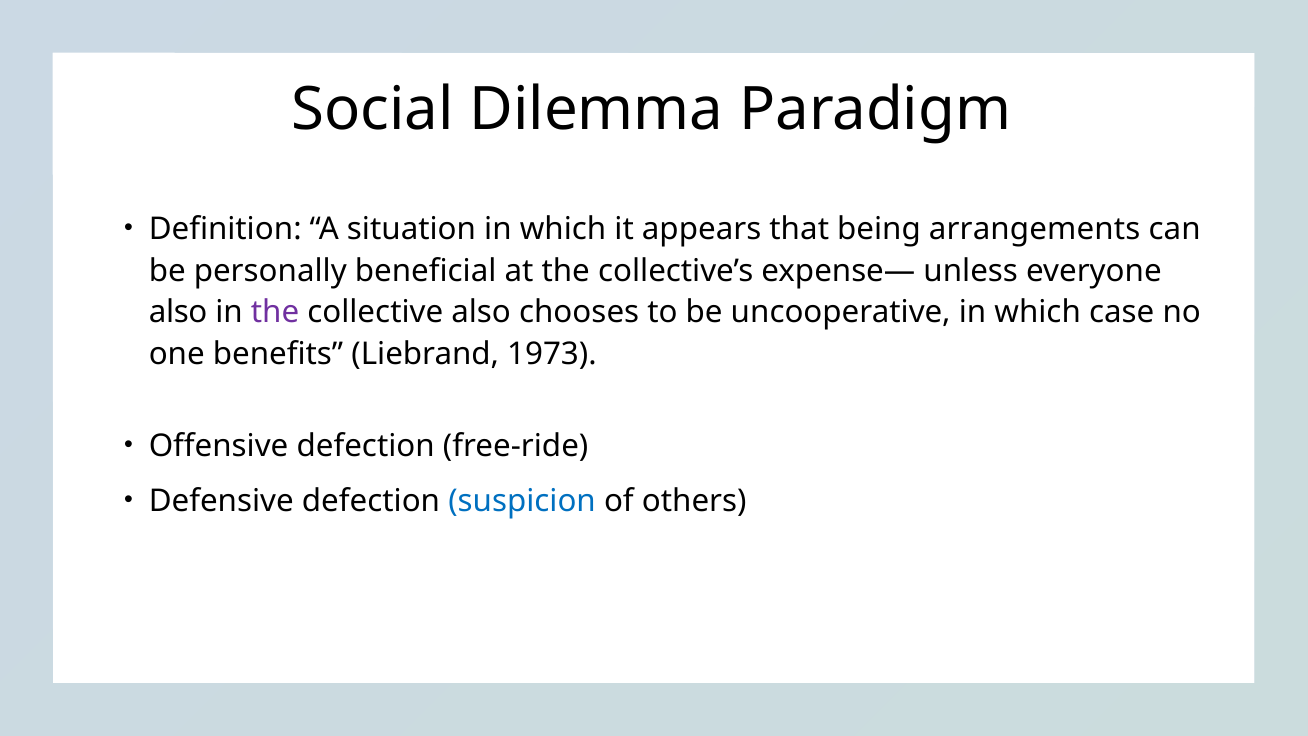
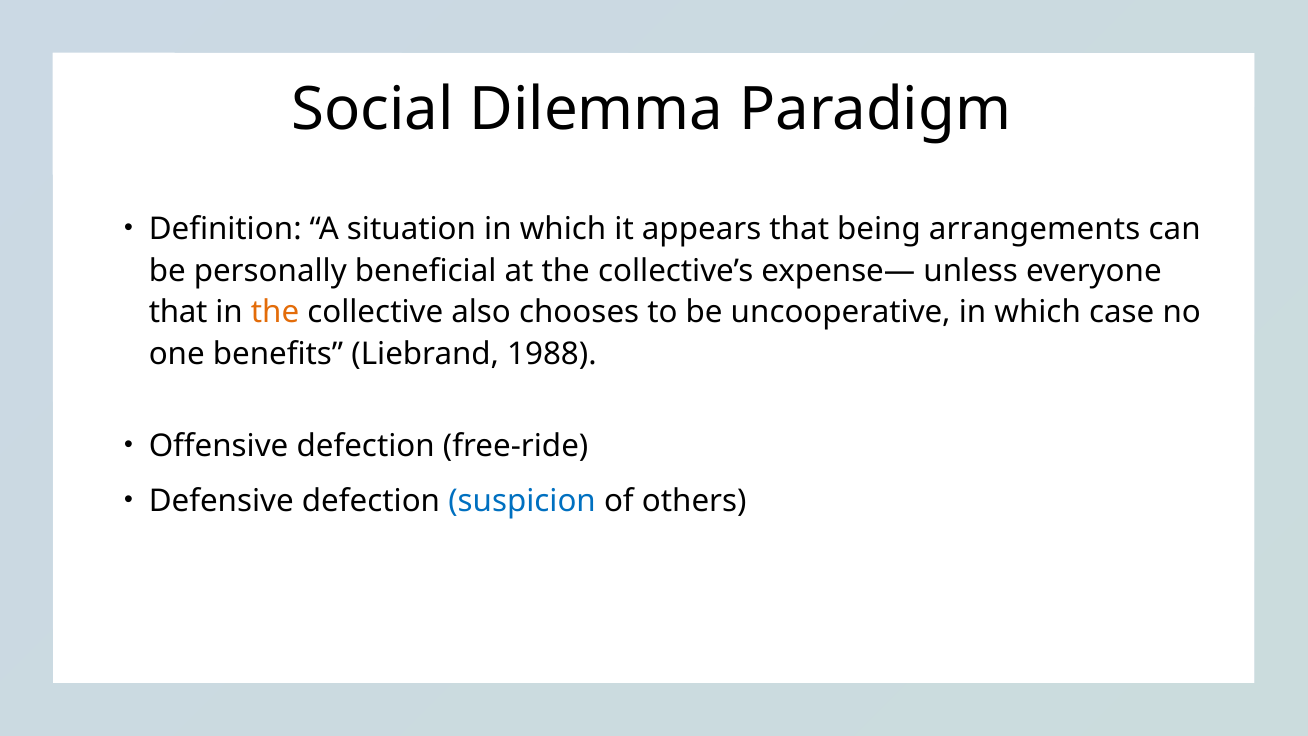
also: also -> that (178, 312)
the colour: purple -> orange (275, 312)
1973: 1973 -> 1988 (552, 354)
